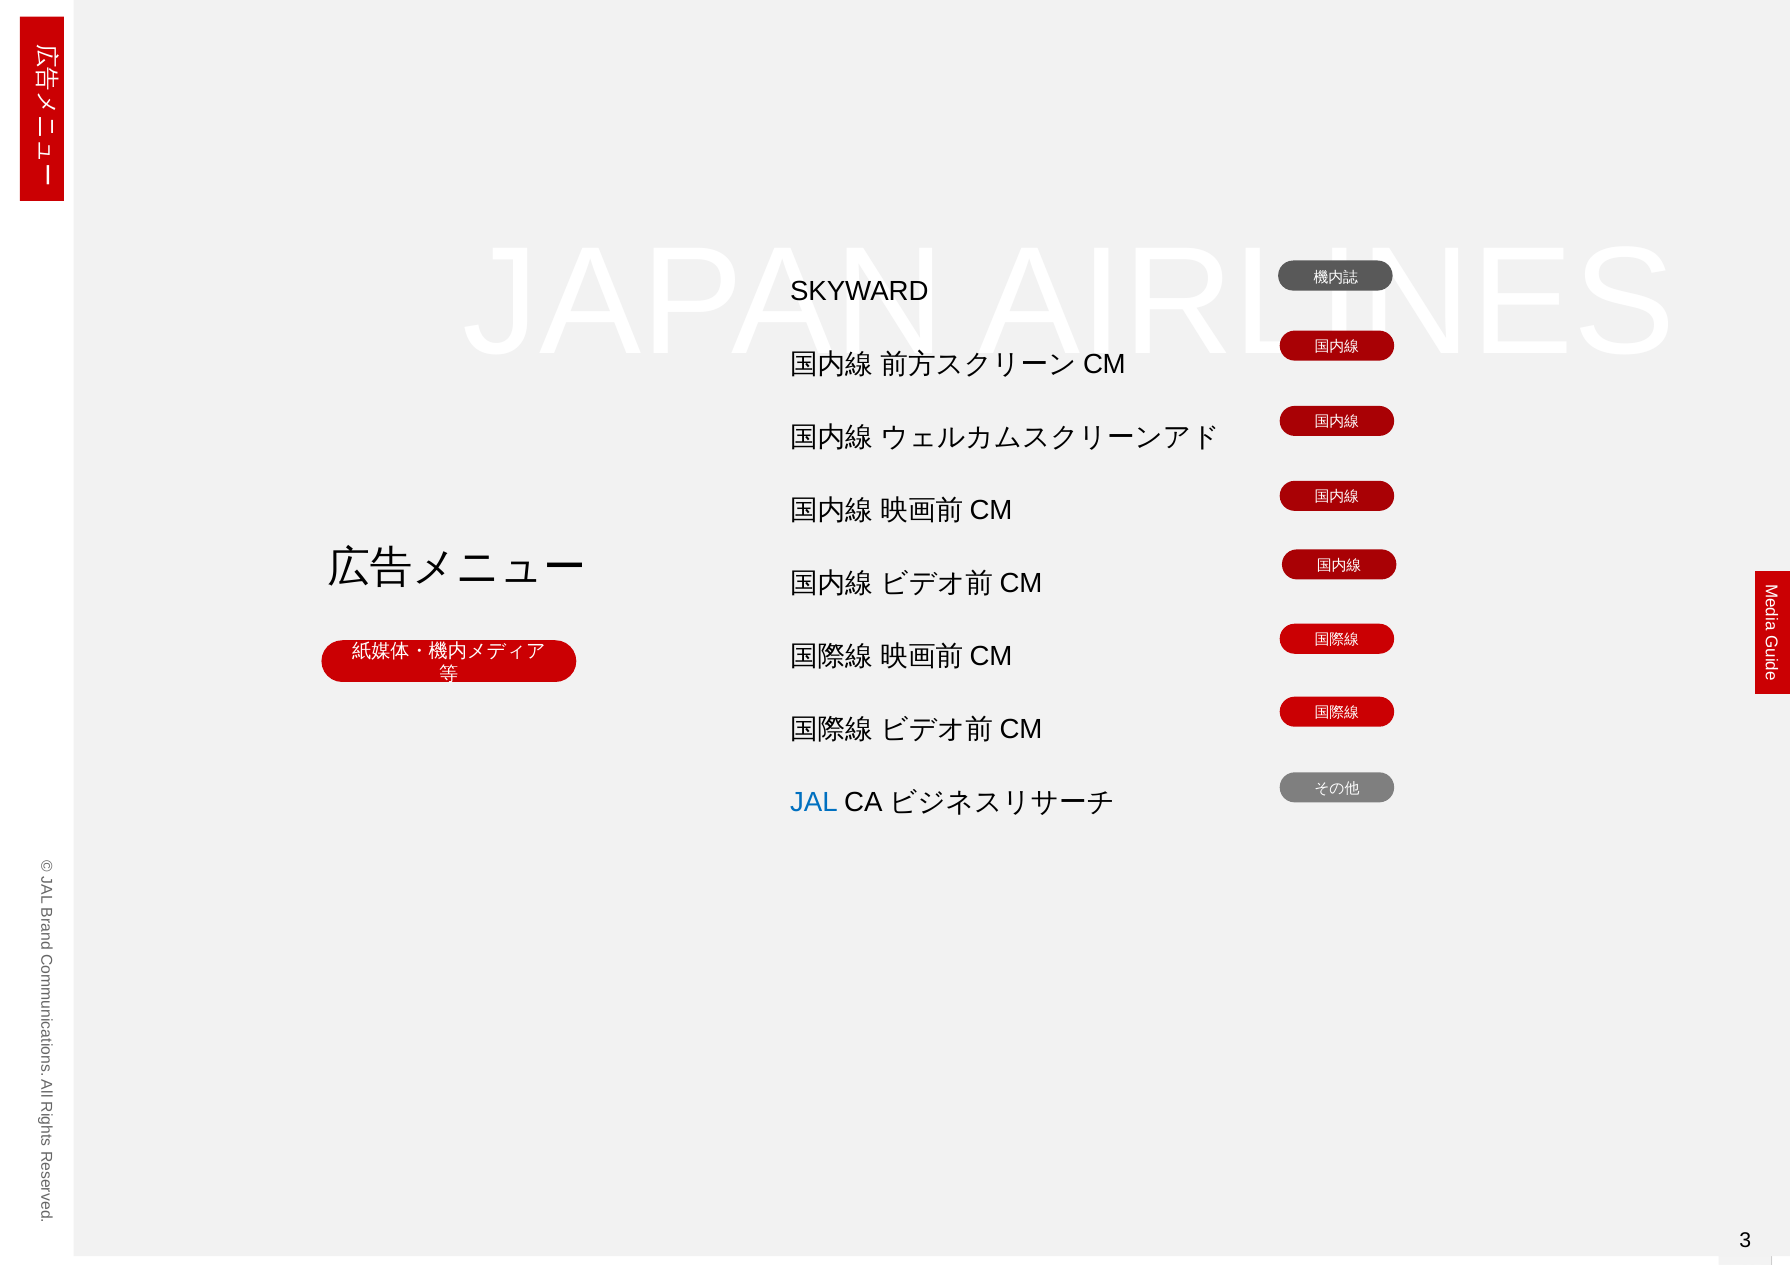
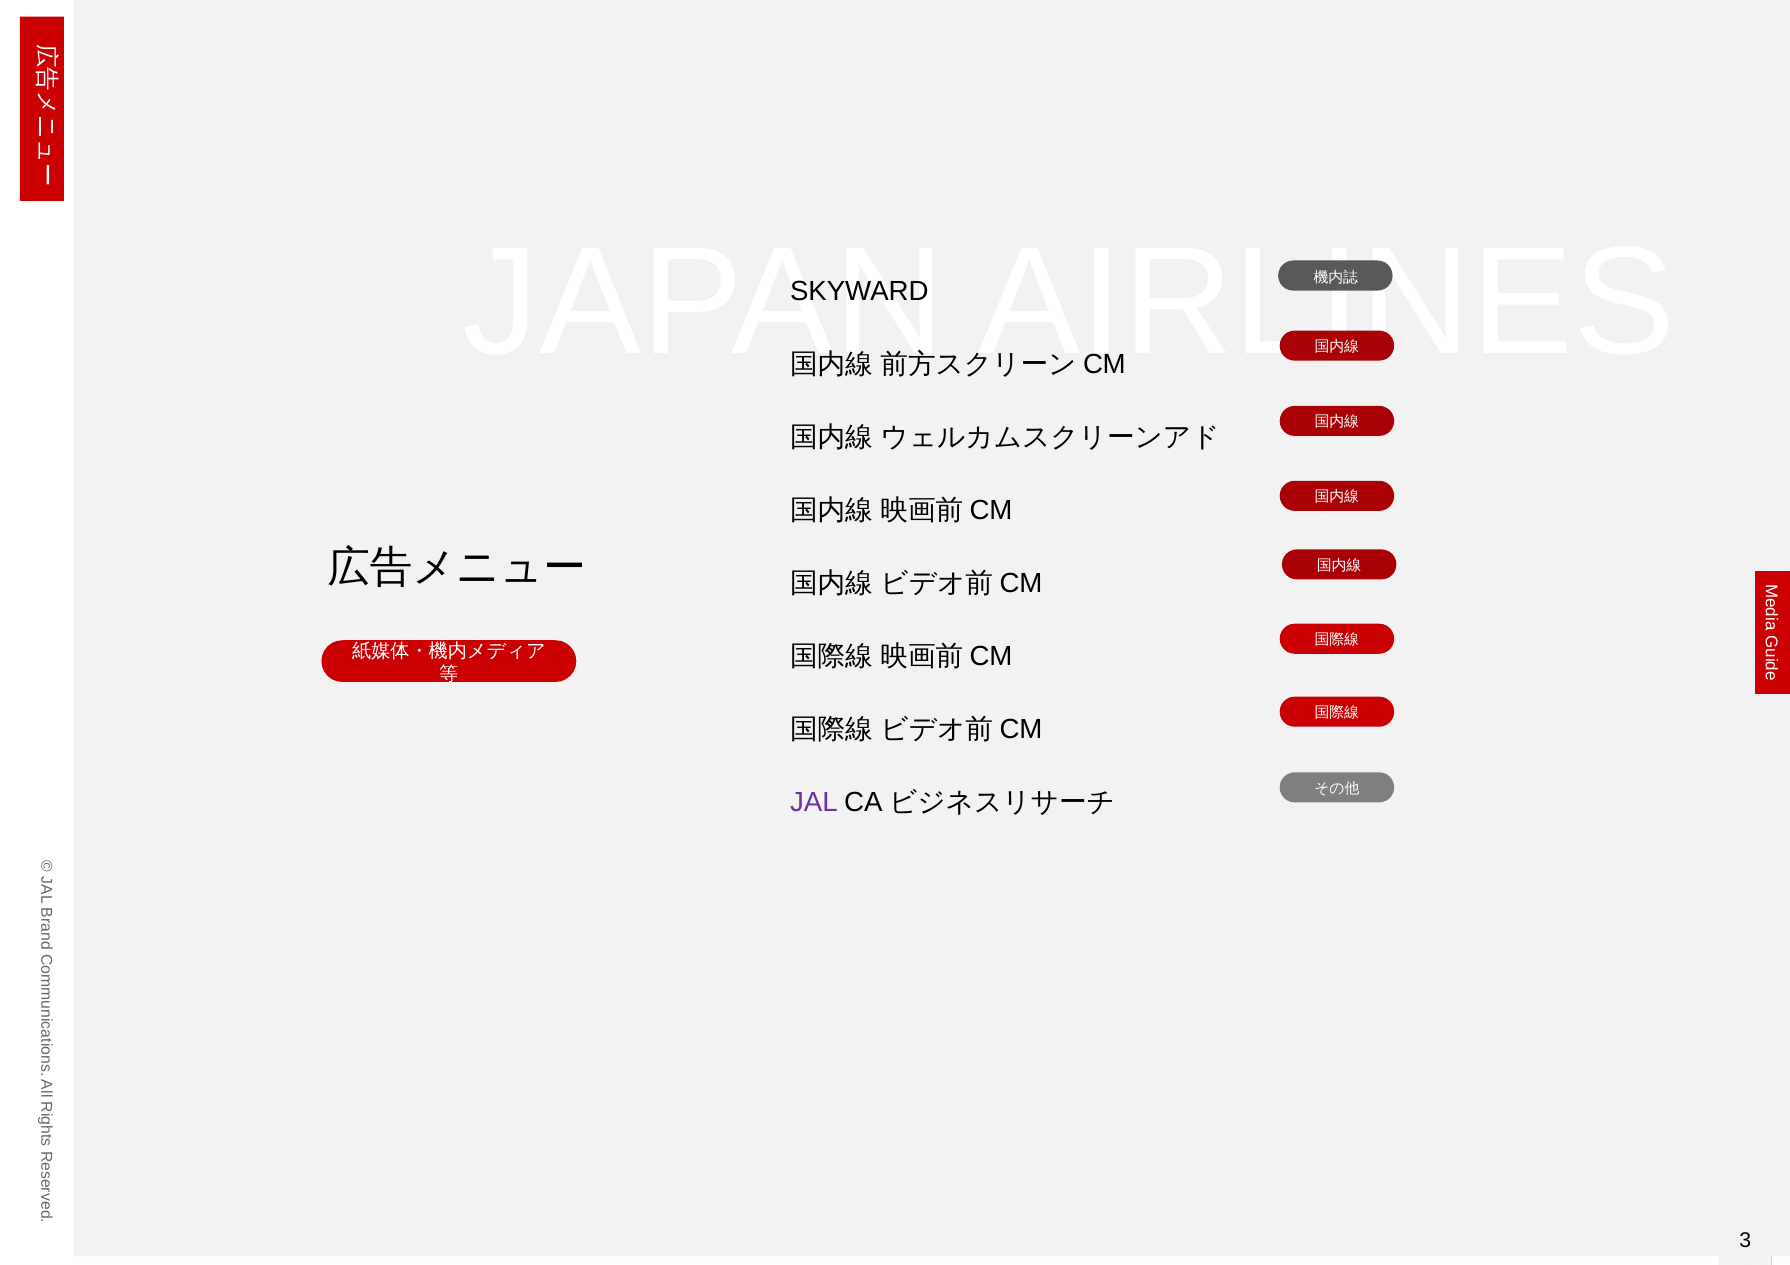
JAL colour: blue -> purple (814, 803)
